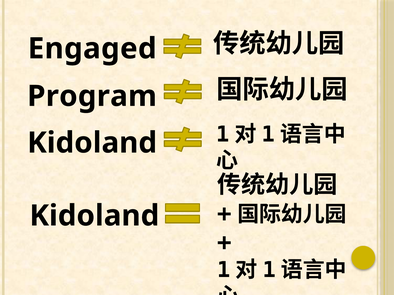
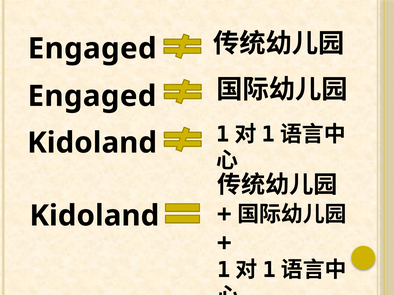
Program: Program -> Engaged (92, 96)
